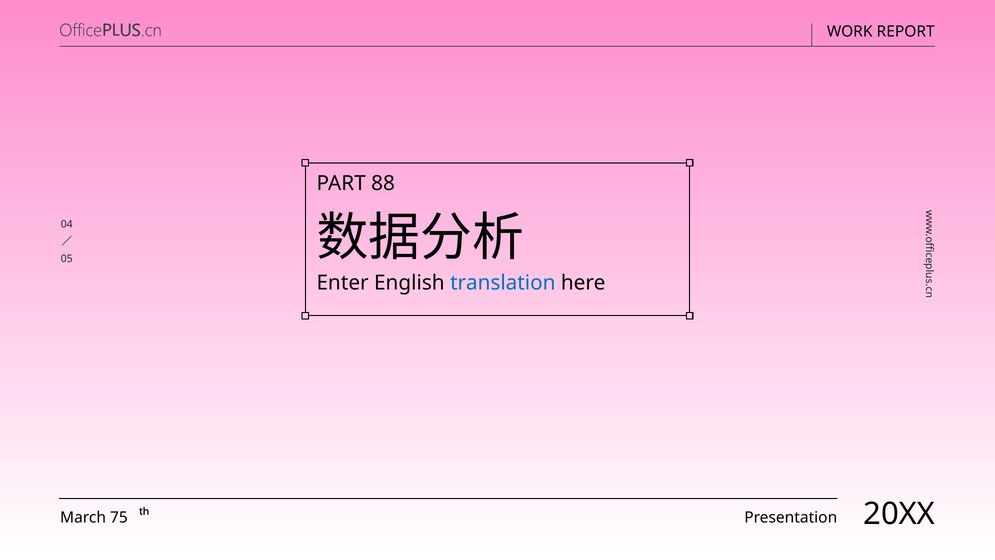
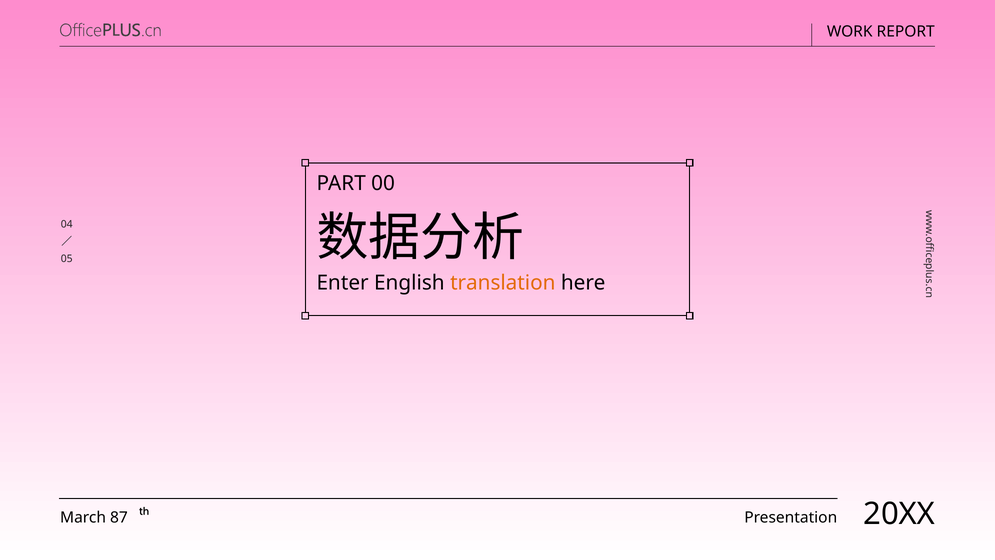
88: 88 -> 00 (383, 184)
translation colour: blue -> orange (503, 283)
75: 75 -> 87 (119, 518)
